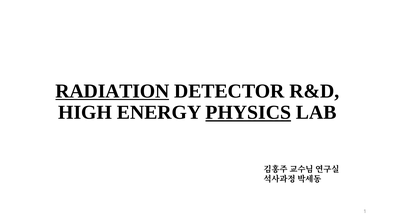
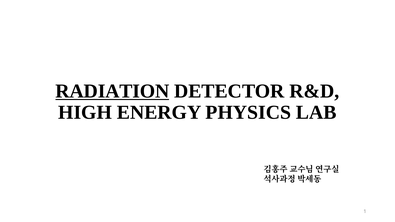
PHYSICS underline: present -> none (248, 112)
